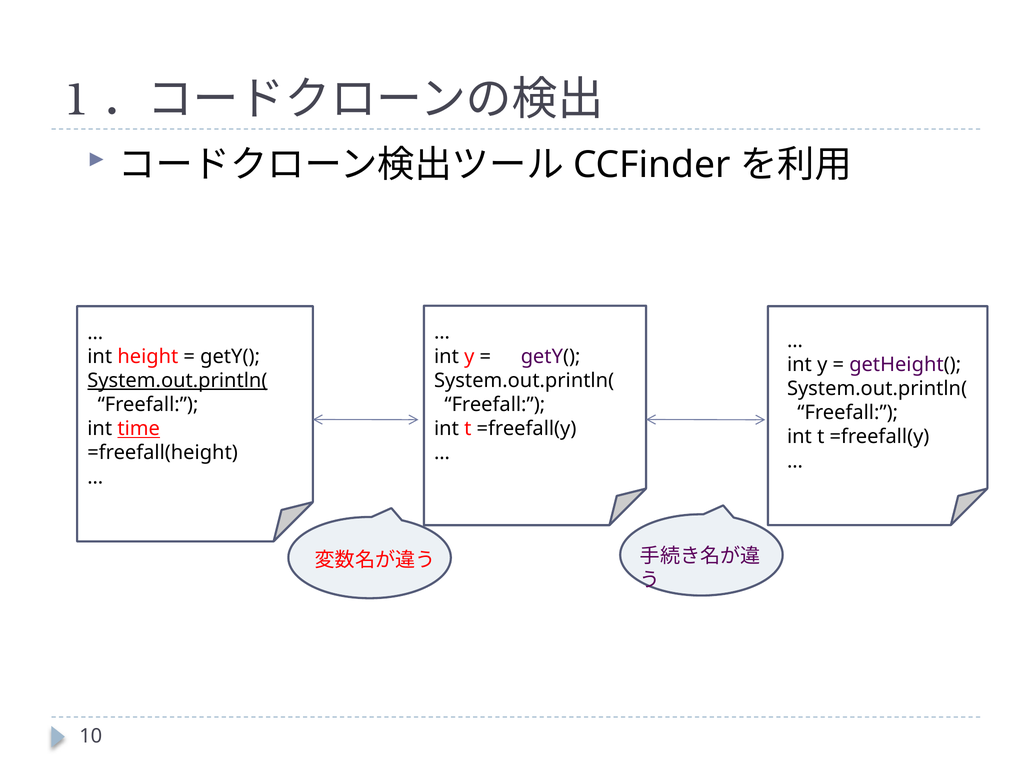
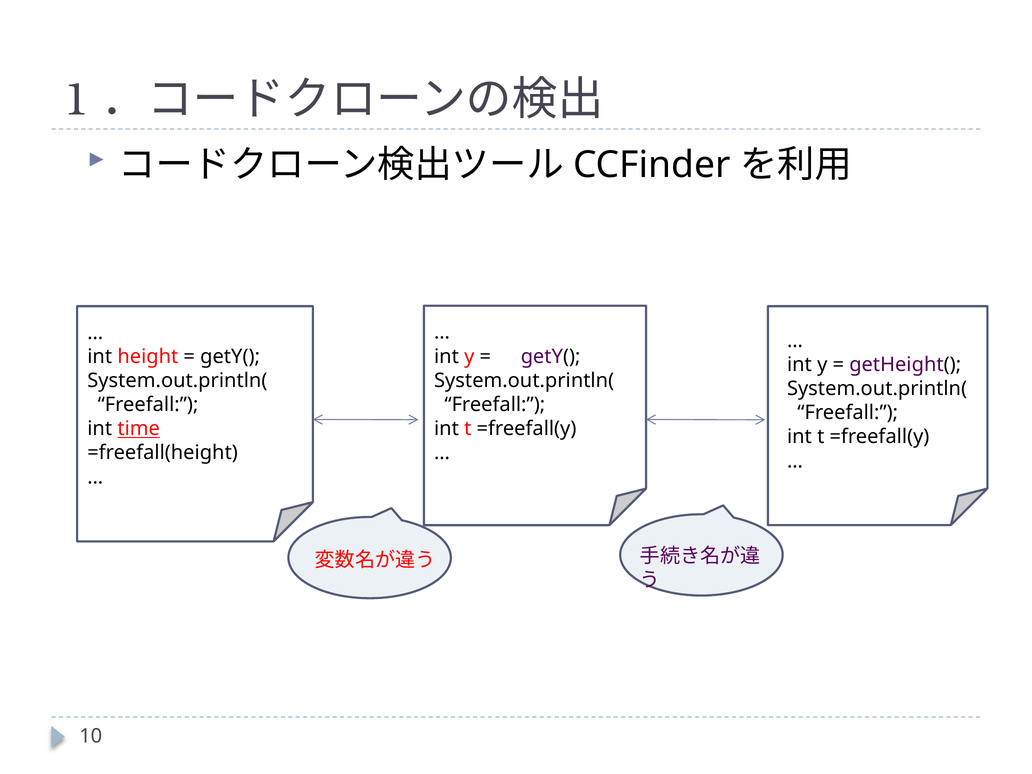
System.out.println( underline: present -> none (177, 381)
